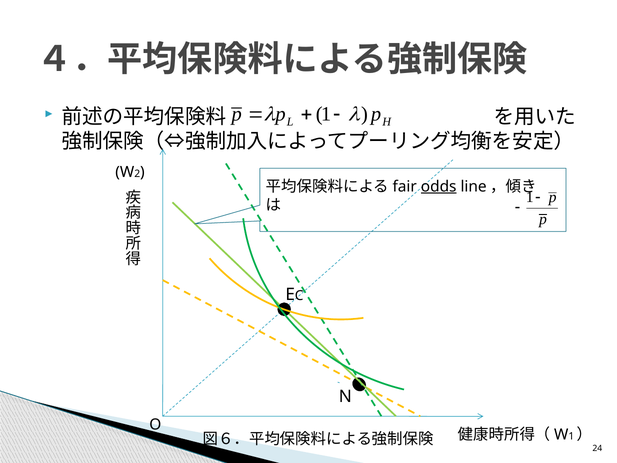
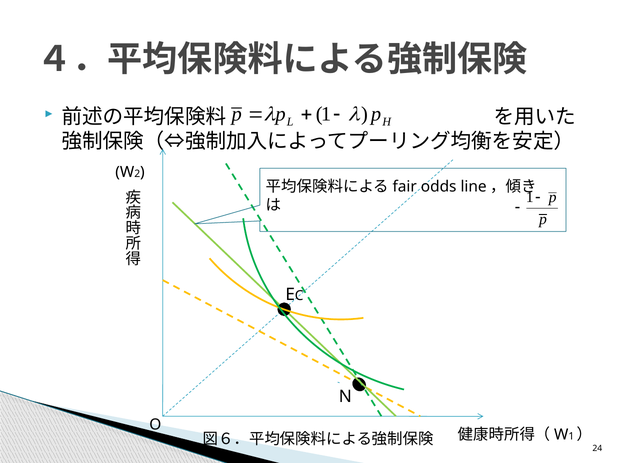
odds underline: present -> none (439, 186)
